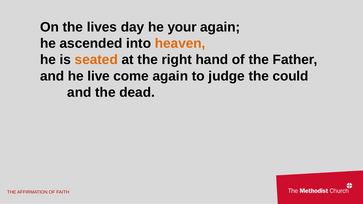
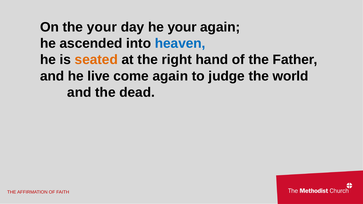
the lives: lives -> your (102, 27)
heaven colour: orange -> blue (180, 43)
could: could -> world (291, 76)
